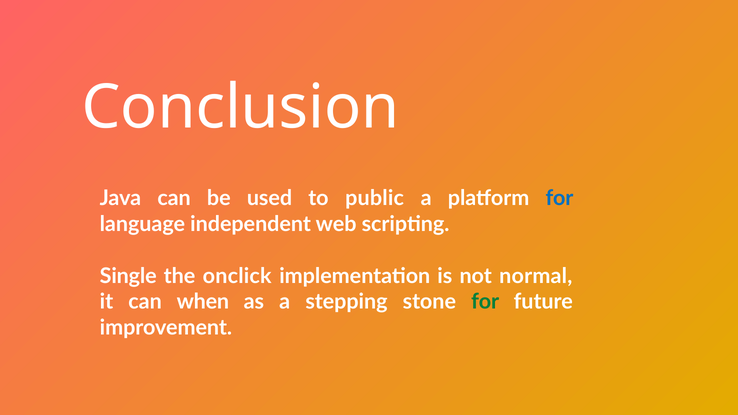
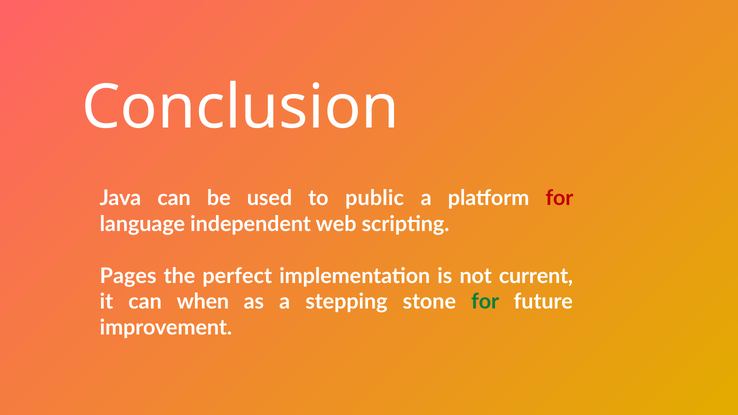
for colour: blue -> red (559, 198)
Single: Single -> Pages (128, 276)
onclick: onclick -> perfect (237, 276)
normal: normal -> current (536, 276)
